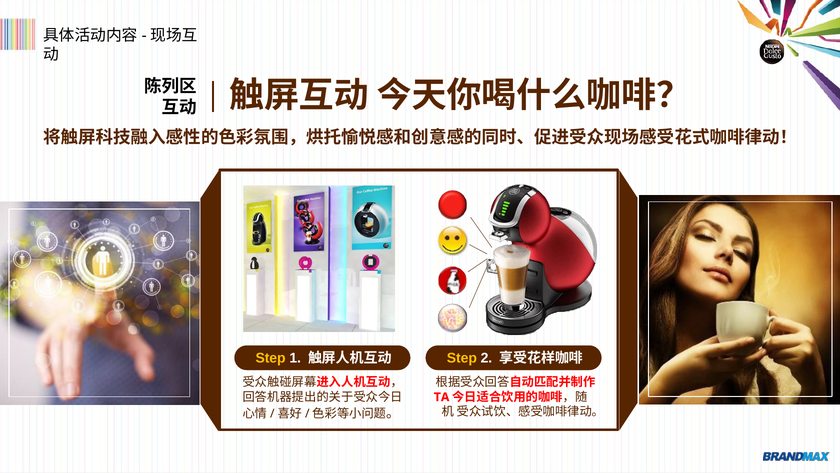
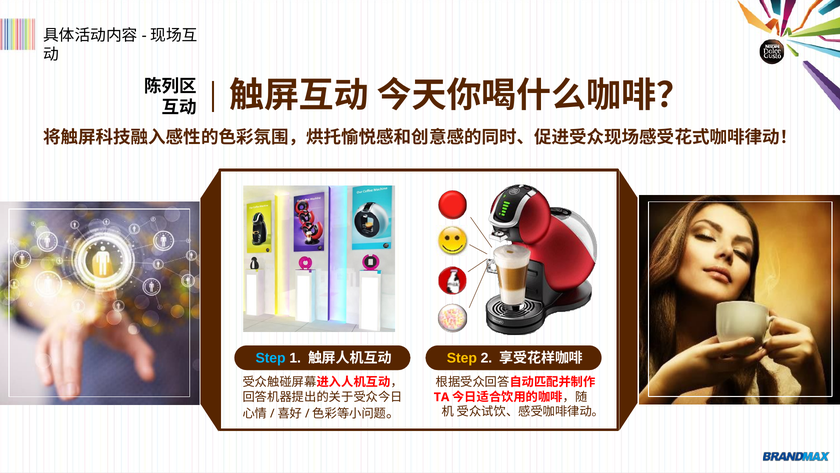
Step colour: yellow -> light blue (271, 358)
